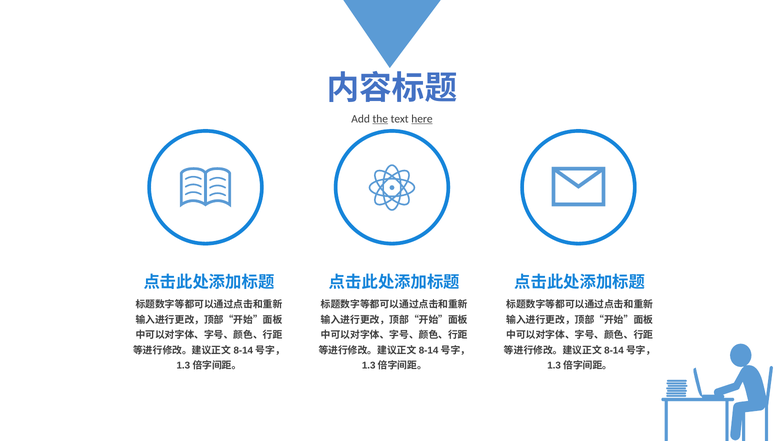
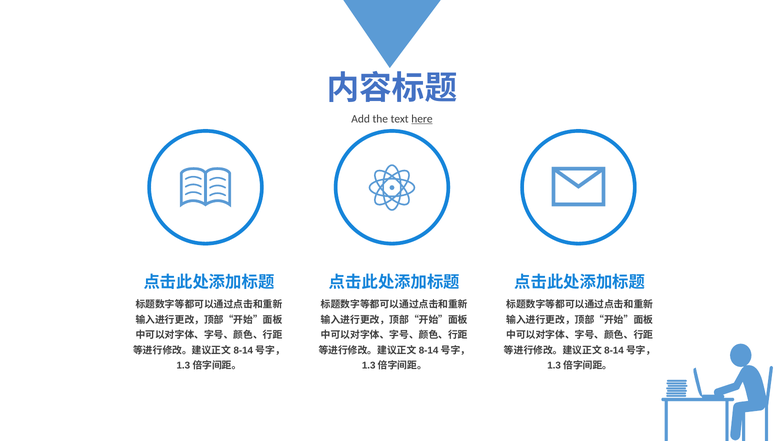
the underline: present -> none (380, 119)
